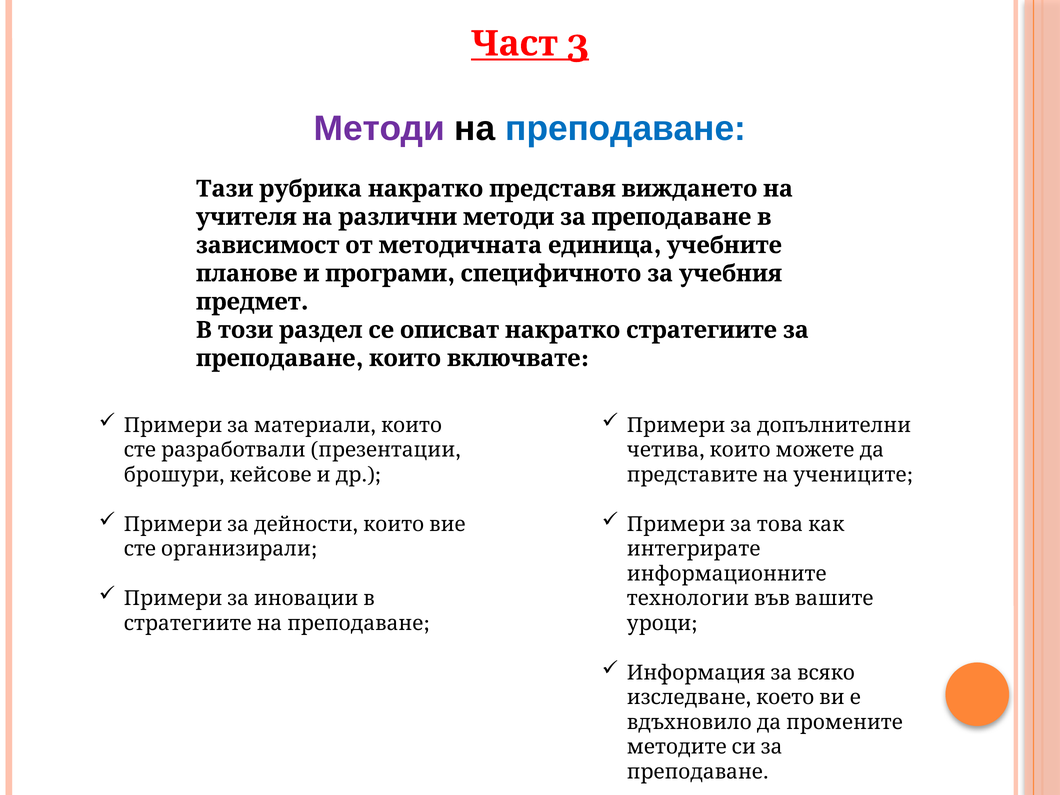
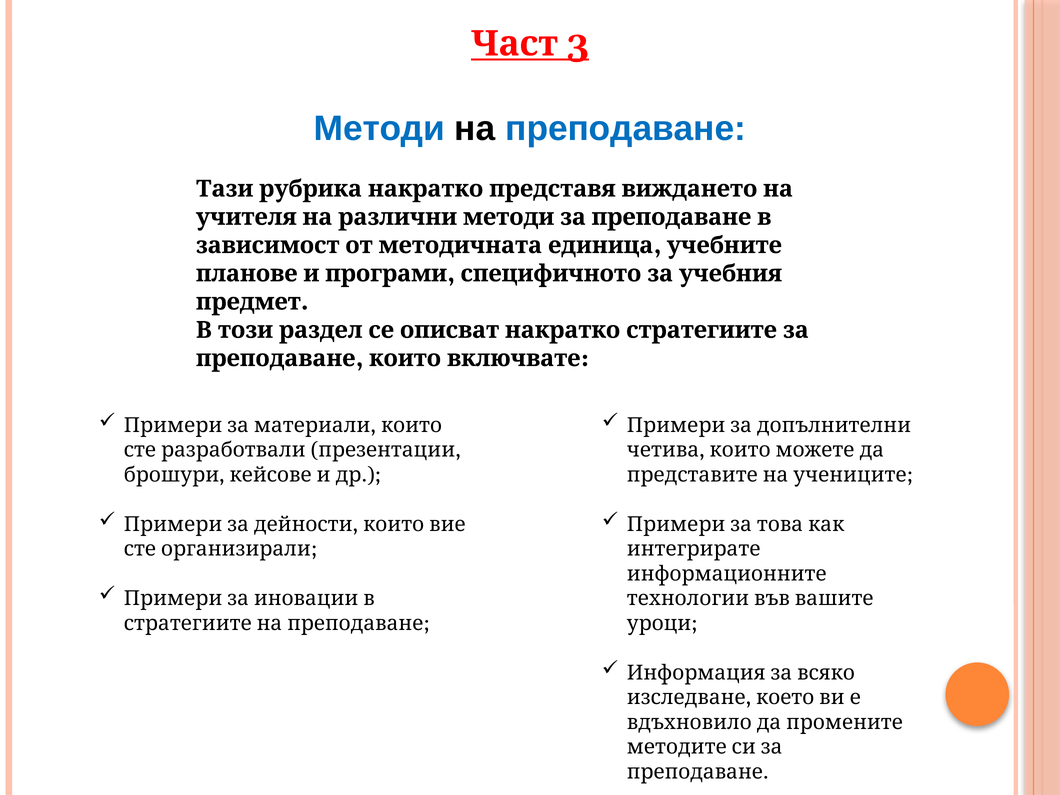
Методи colour: purple -> blue (379, 129)
